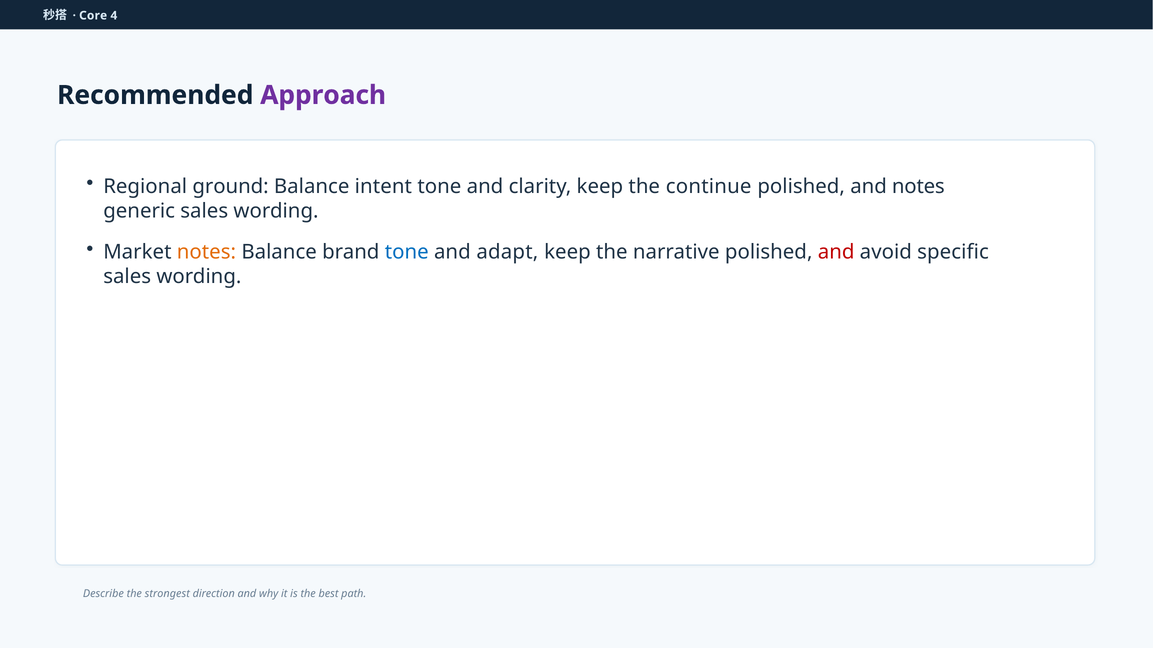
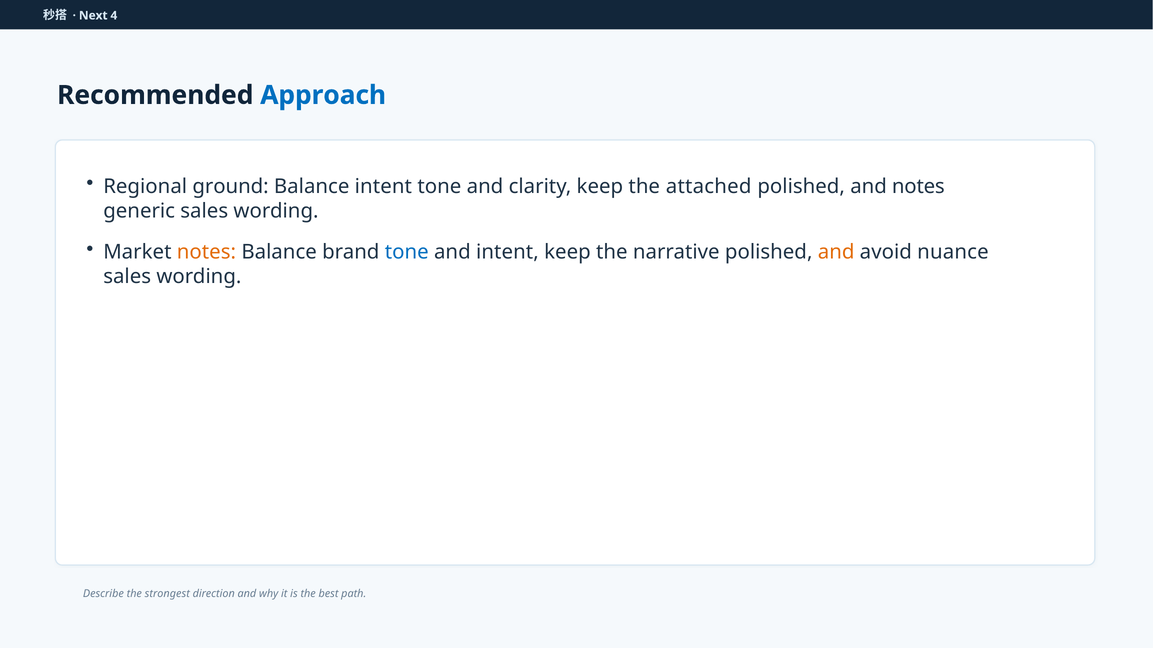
Core: Core -> Next (93, 16)
Approach colour: purple -> blue (323, 95)
continue: continue -> attached (709, 187)
and adapt: adapt -> intent (507, 252)
and colour: red -> orange (836, 252)
specific: specific -> nuance (953, 252)
